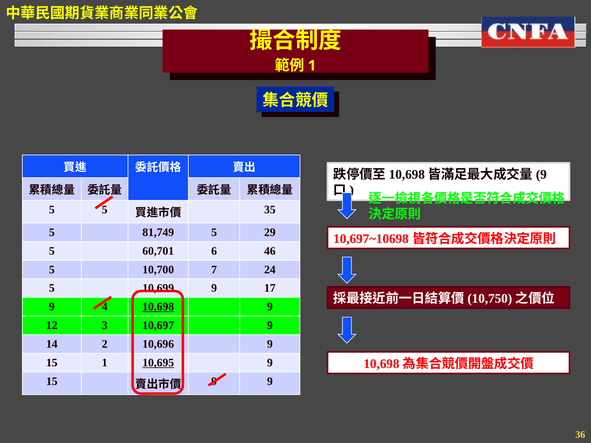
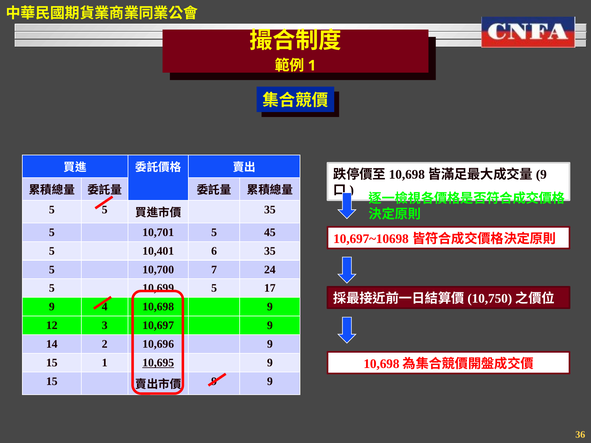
81,749: 81,749 -> 10,701 (158, 232)
29: 29 -> 45 (270, 232)
60,701: 60,701 -> 10,401 (158, 251)
6 46: 46 -> 35 (270, 251)
9: 9 -> 5 (214, 288)
10,698 underline: present -> none (158, 307)
